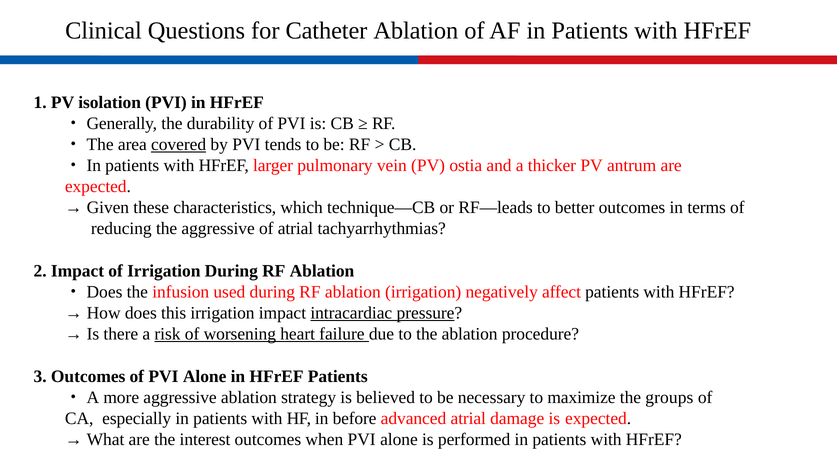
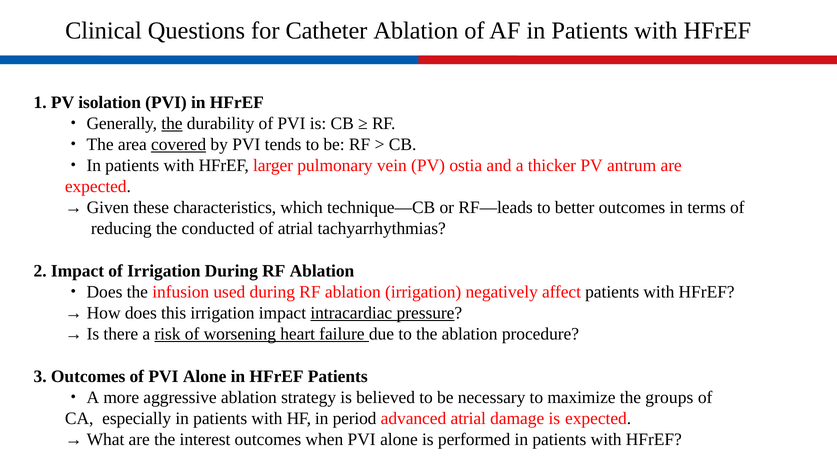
the underline: none -> present (172, 124)
the aggressive: aggressive -> conducted (218, 228)
before: before -> period (355, 418)
